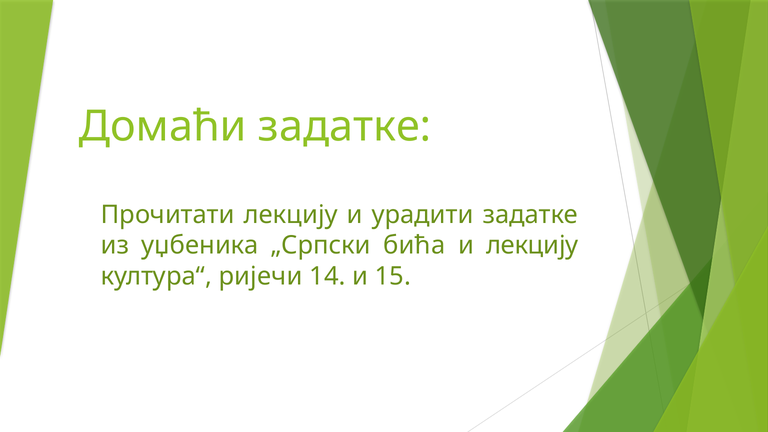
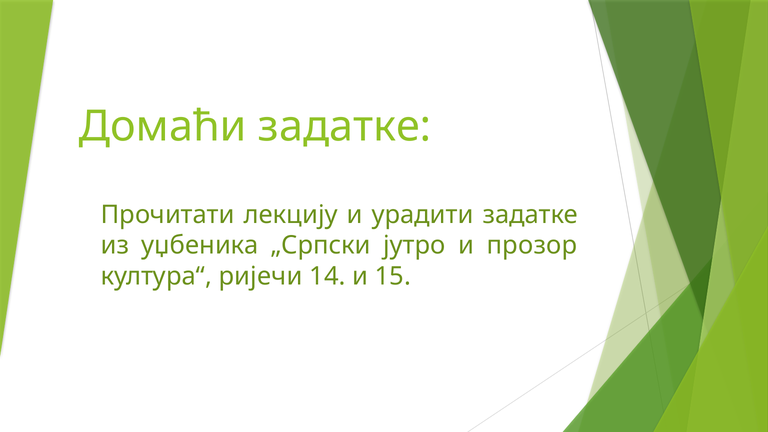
бића: бића -> јутро (414, 245)
и лекцију: лекцију -> прозор (532, 245)
